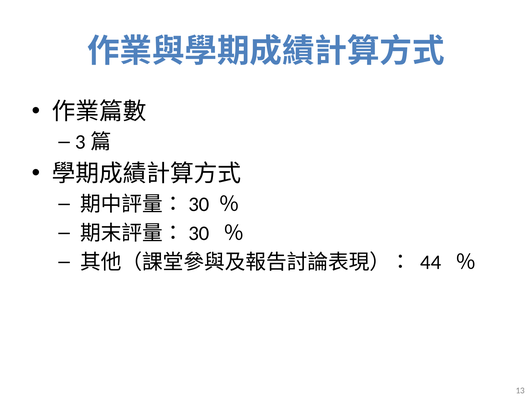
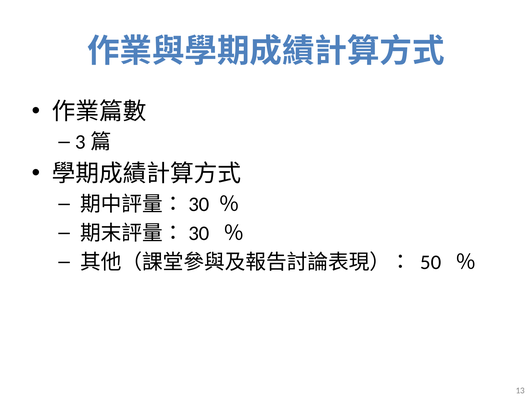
44: 44 -> 50 (431, 262)
